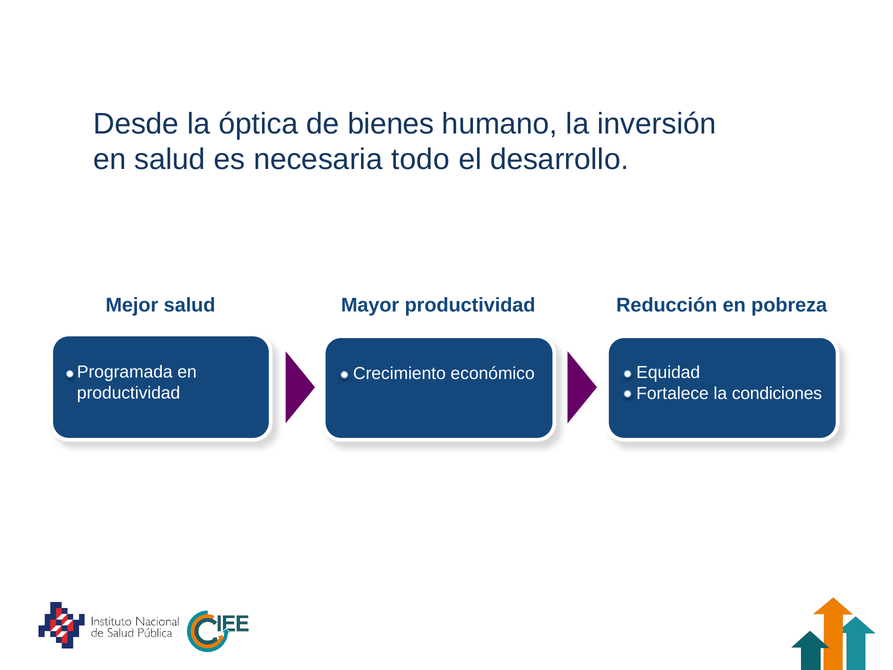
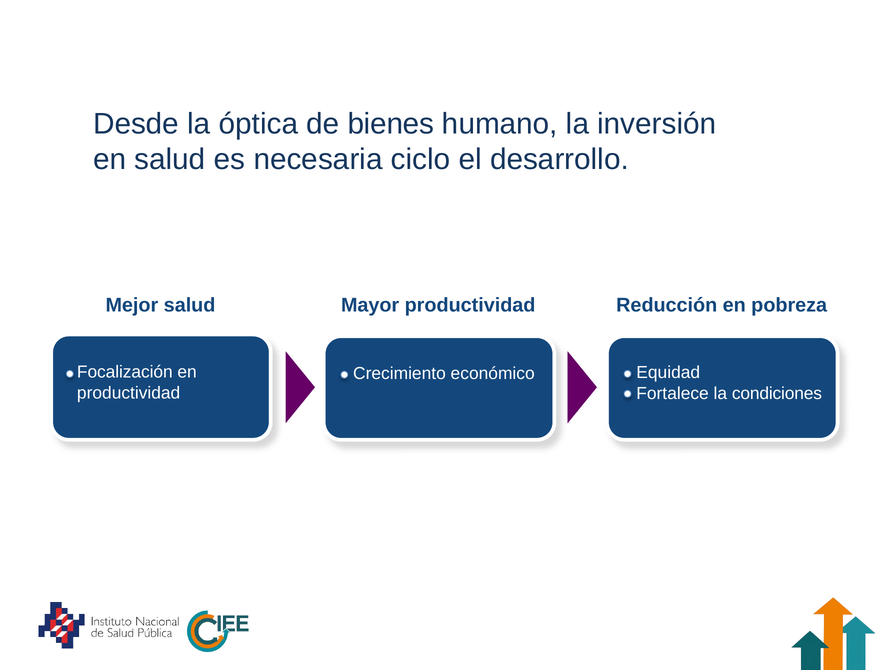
todo: todo -> ciclo (421, 159)
Programada: Programada -> Focalización (125, 372)
